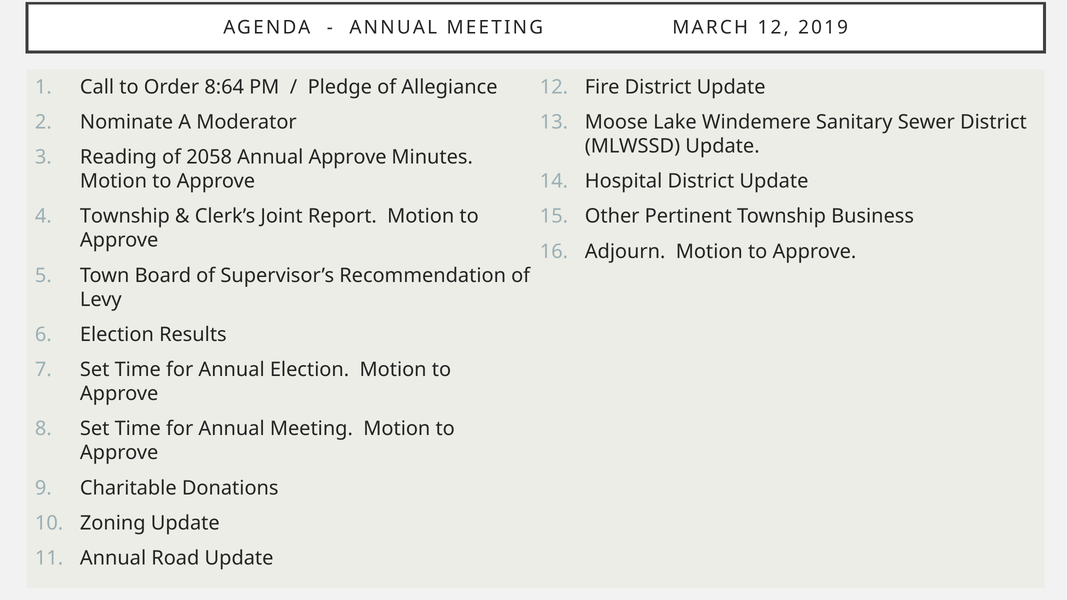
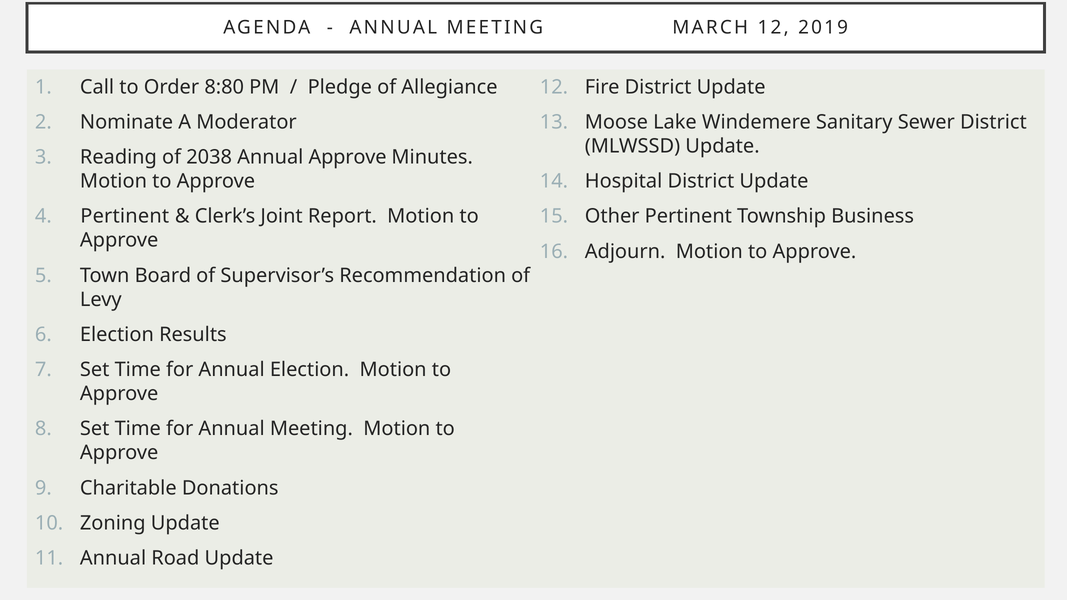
8:64: 8:64 -> 8:80 (224, 87)
2058: 2058 -> 2038 (209, 157)
Township: Township -> Pertinent (125, 216)
